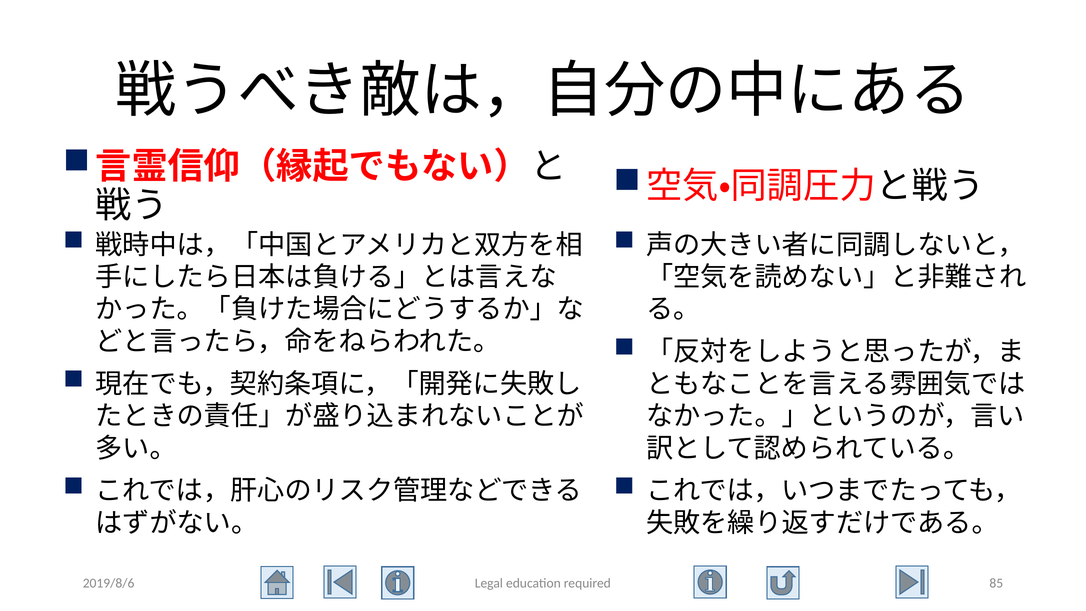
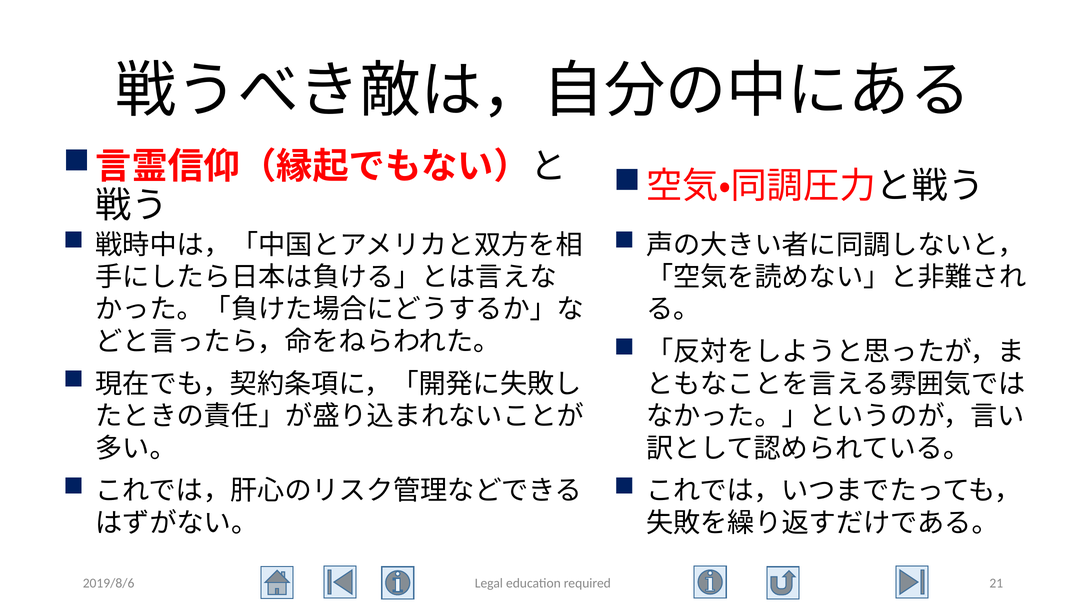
85: 85 -> 21 (996, 583)
